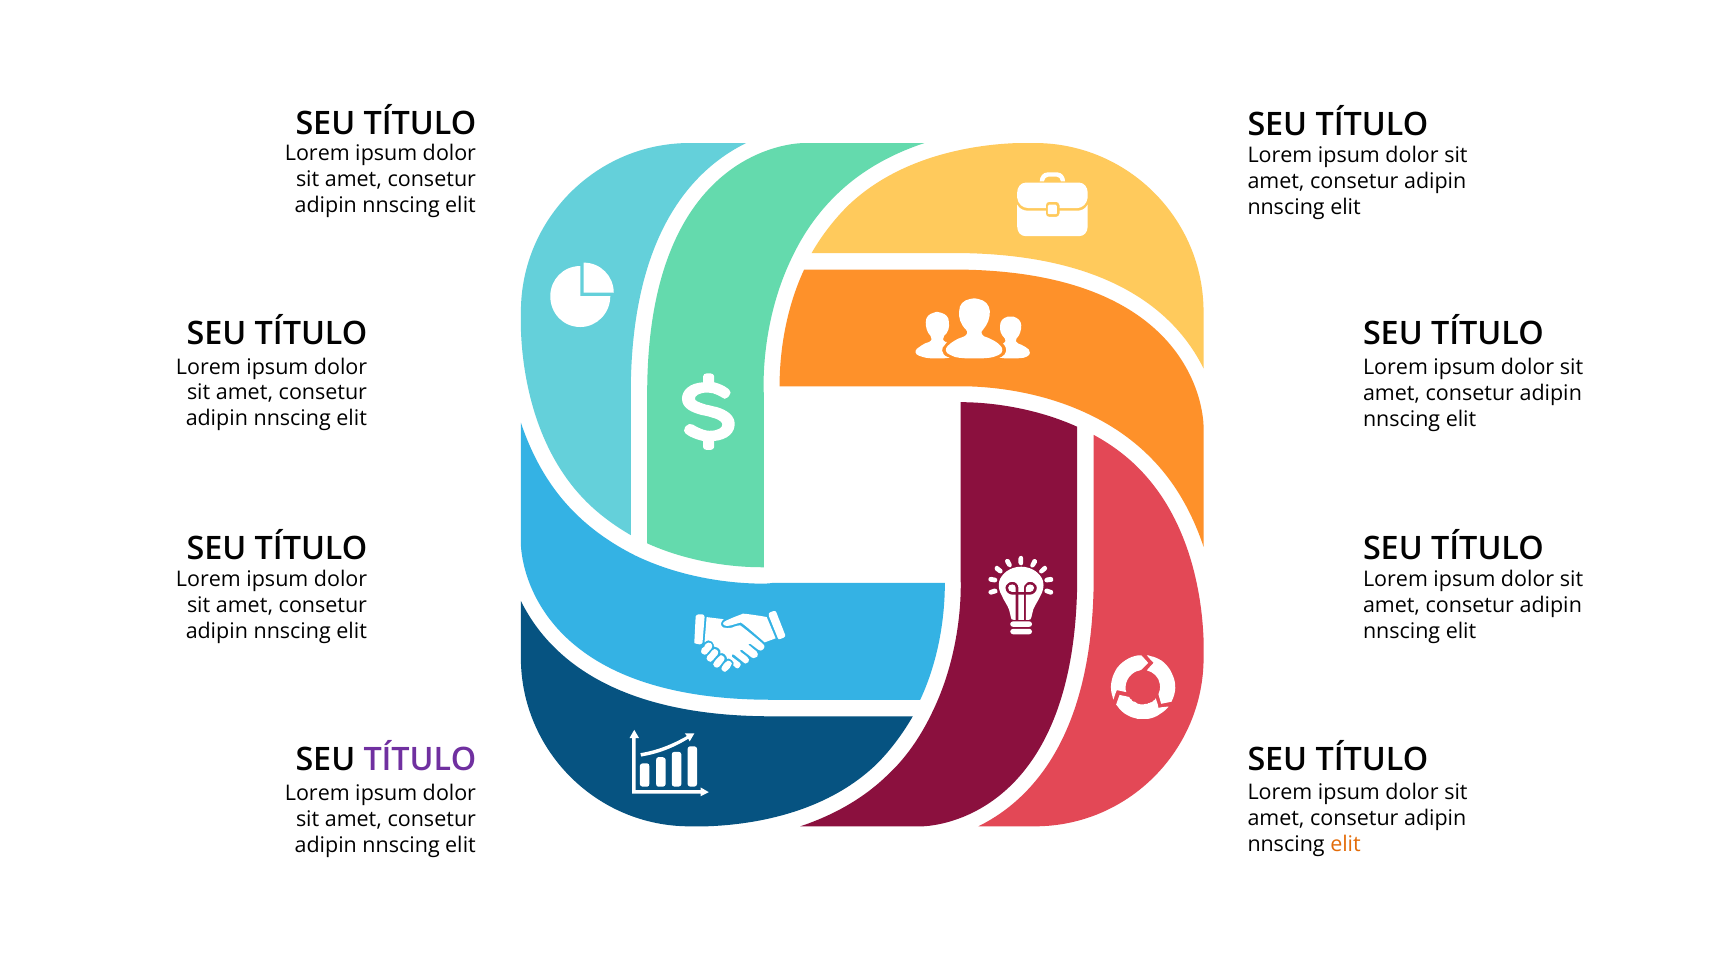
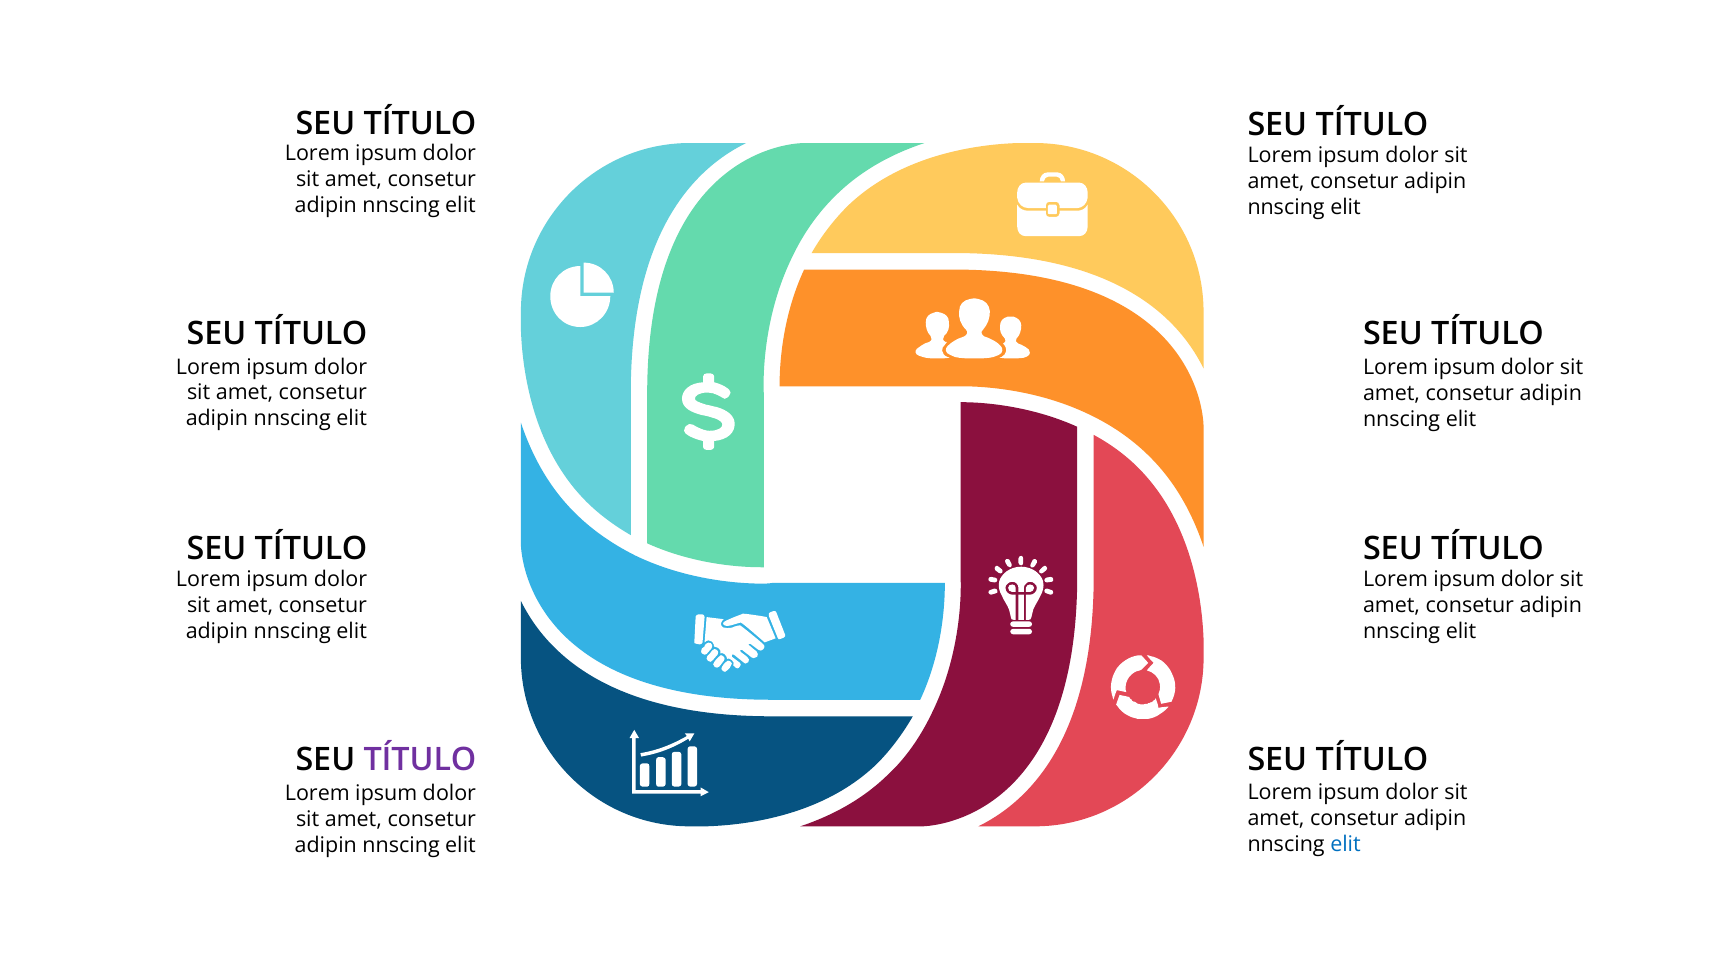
elit colour: orange -> blue (1346, 844)
